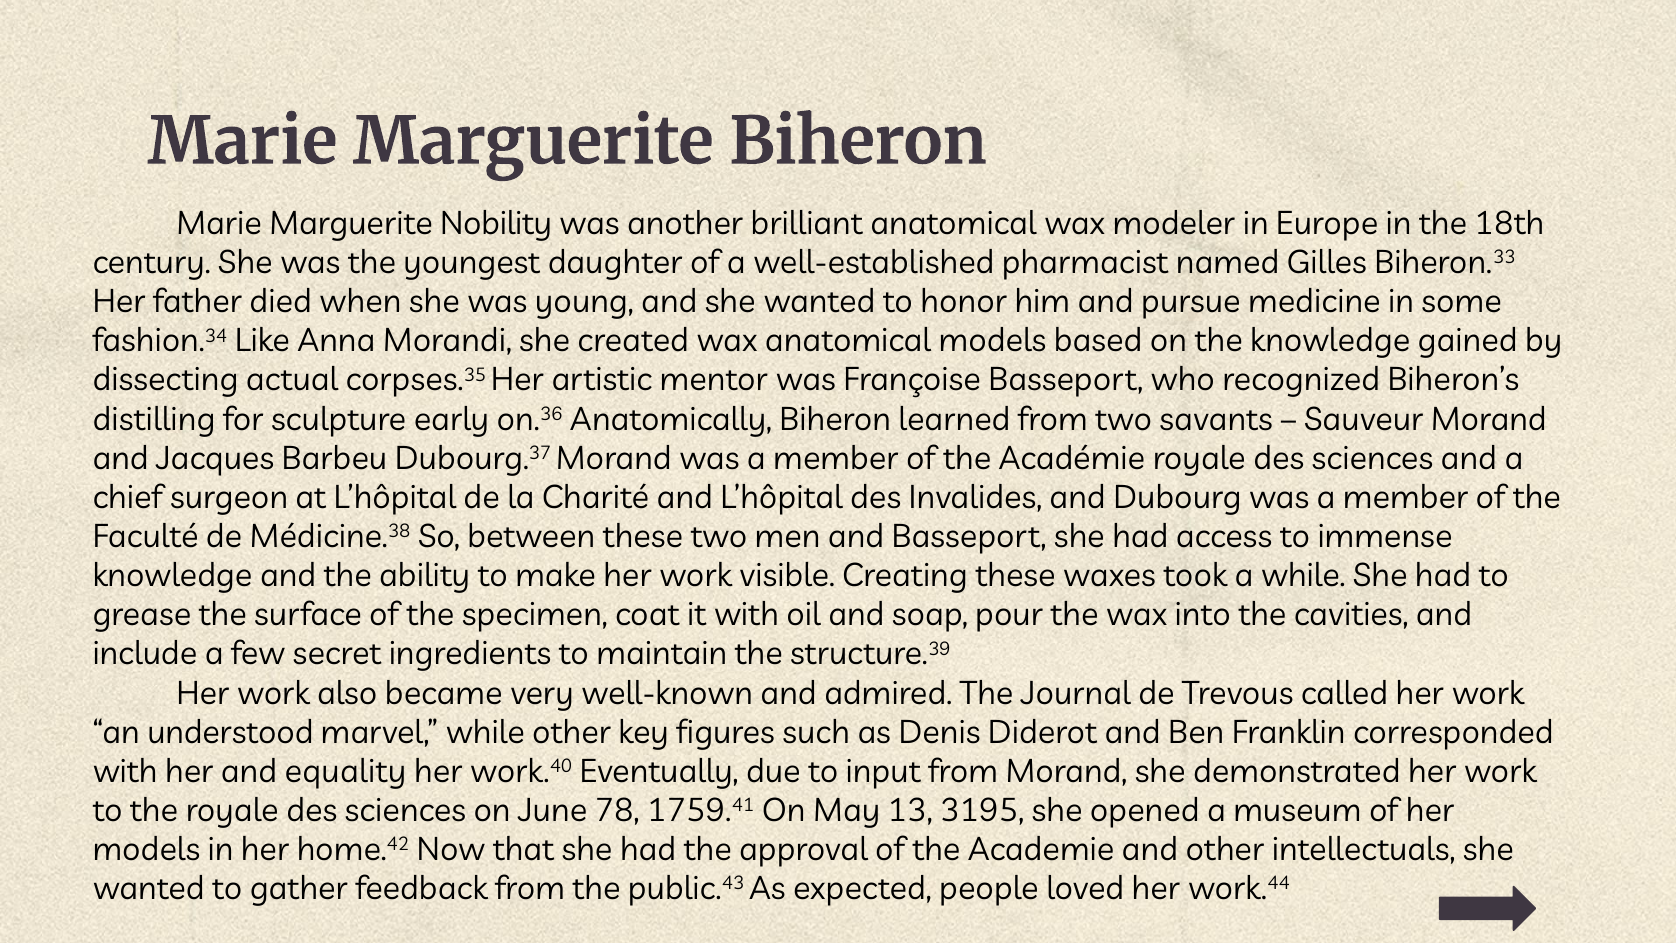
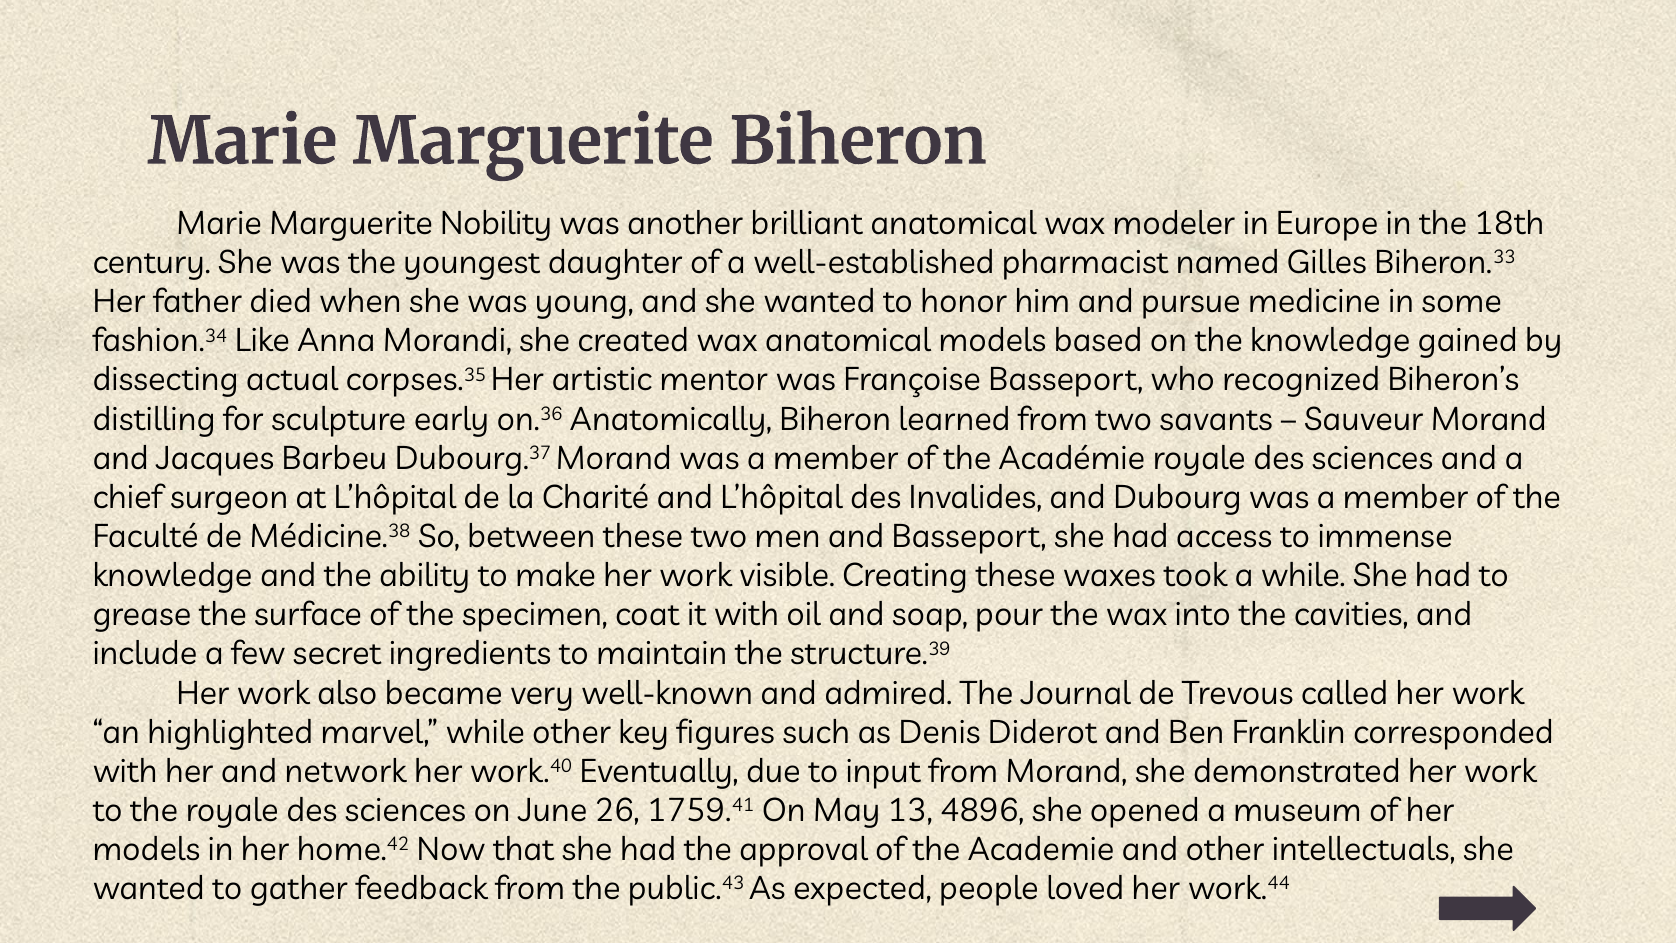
understood: understood -> highlighted (230, 732)
equality: equality -> network (346, 771)
78: 78 -> 26 (617, 811)
3195: 3195 -> 4896 (982, 811)
